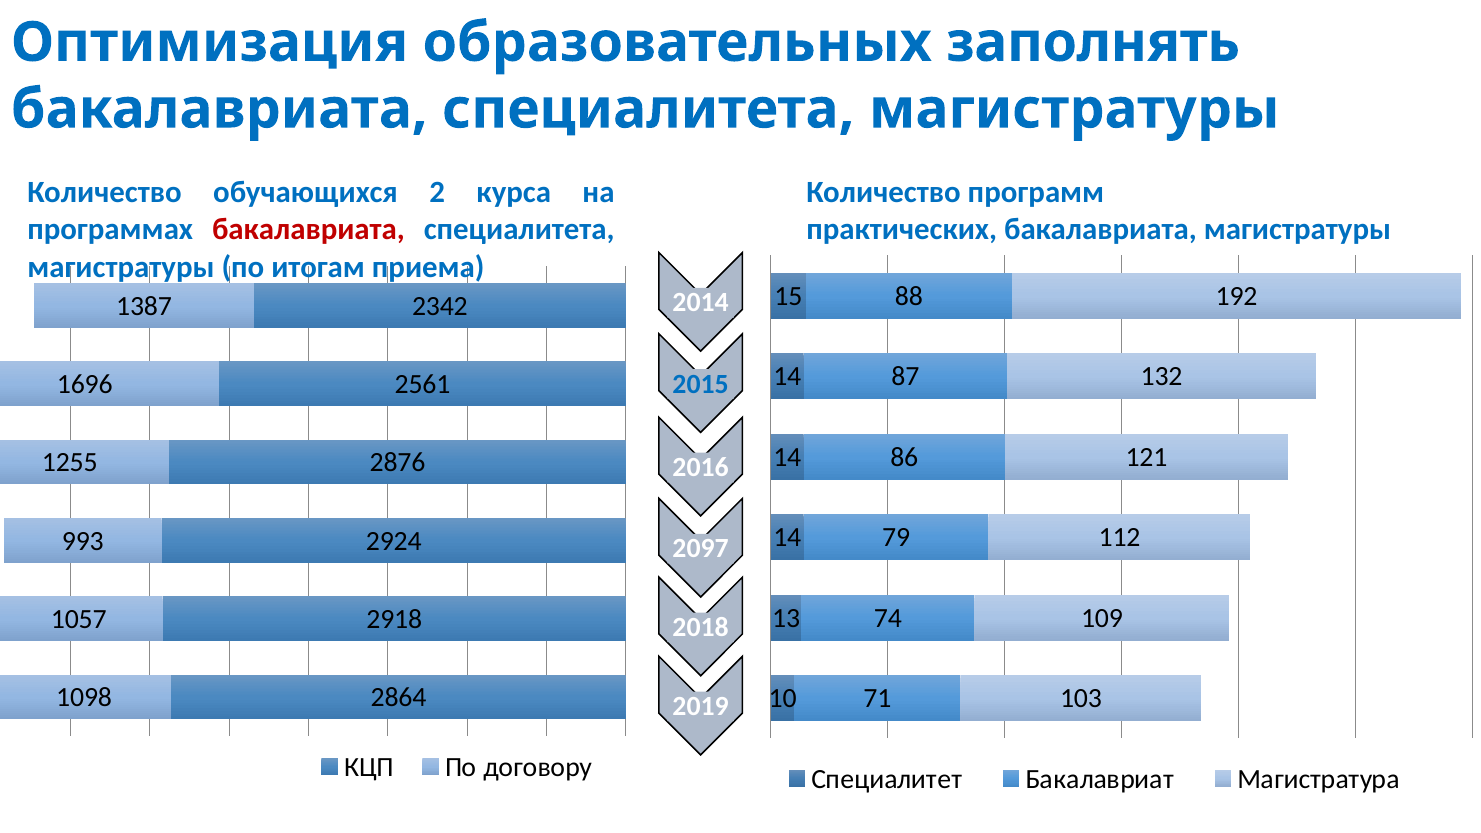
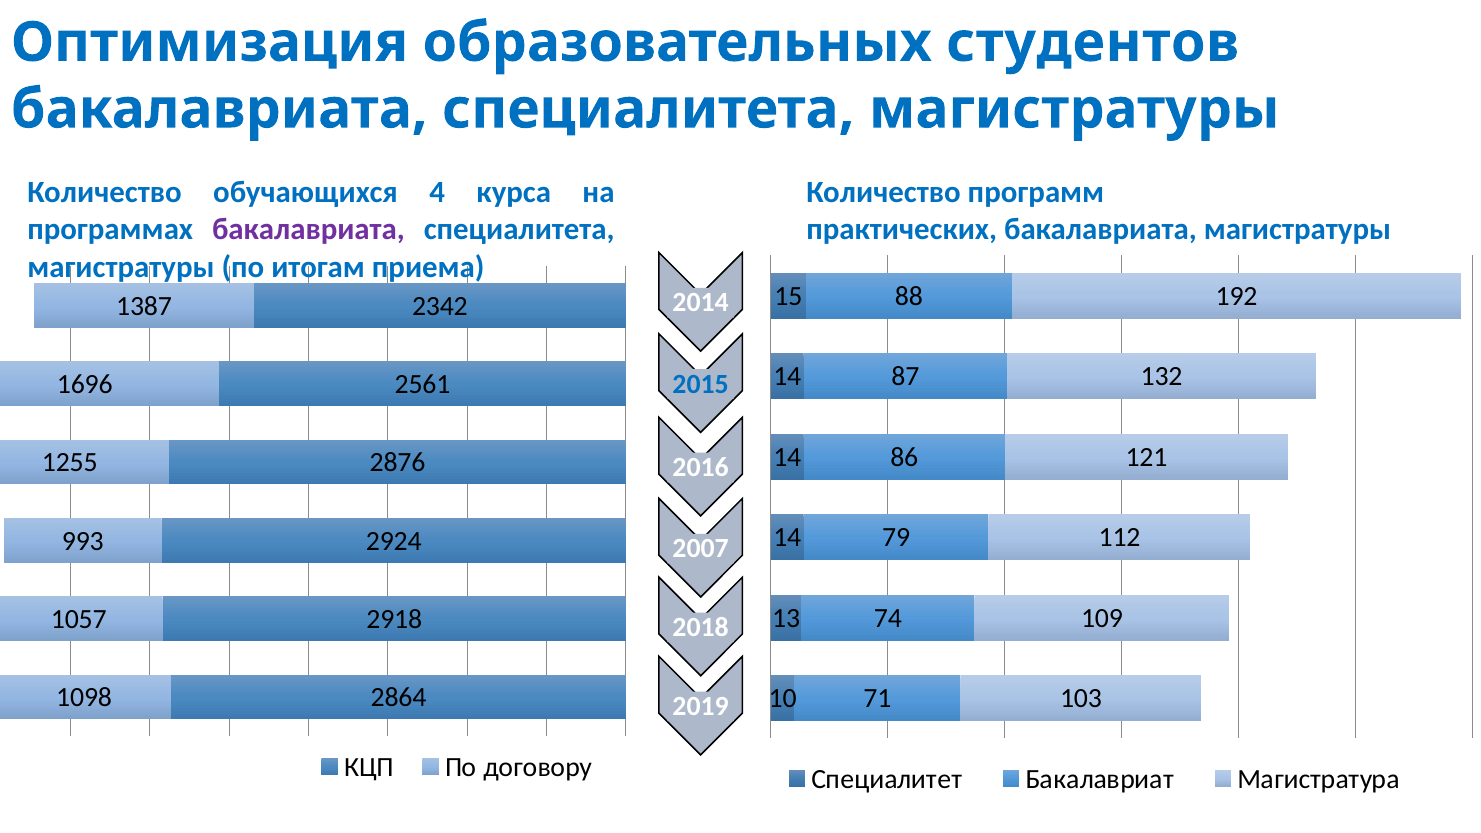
заполнять: заполнять -> студентов (1093, 43)
2: 2 -> 4 (437, 193)
бакалавриата colour: red -> purple (308, 230)
2097: 2097 -> 2007 (701, 549)
